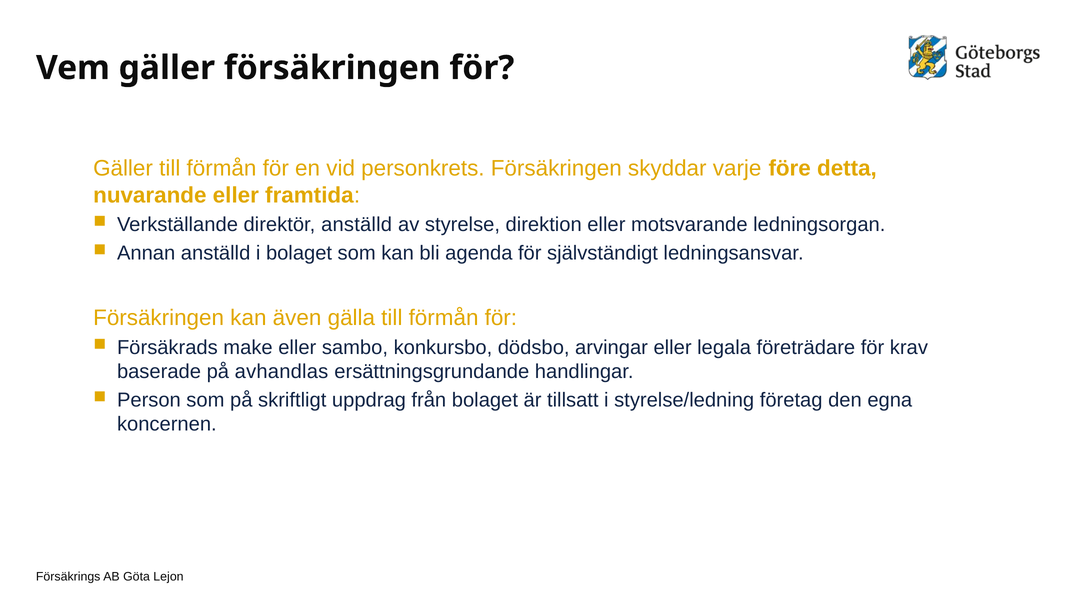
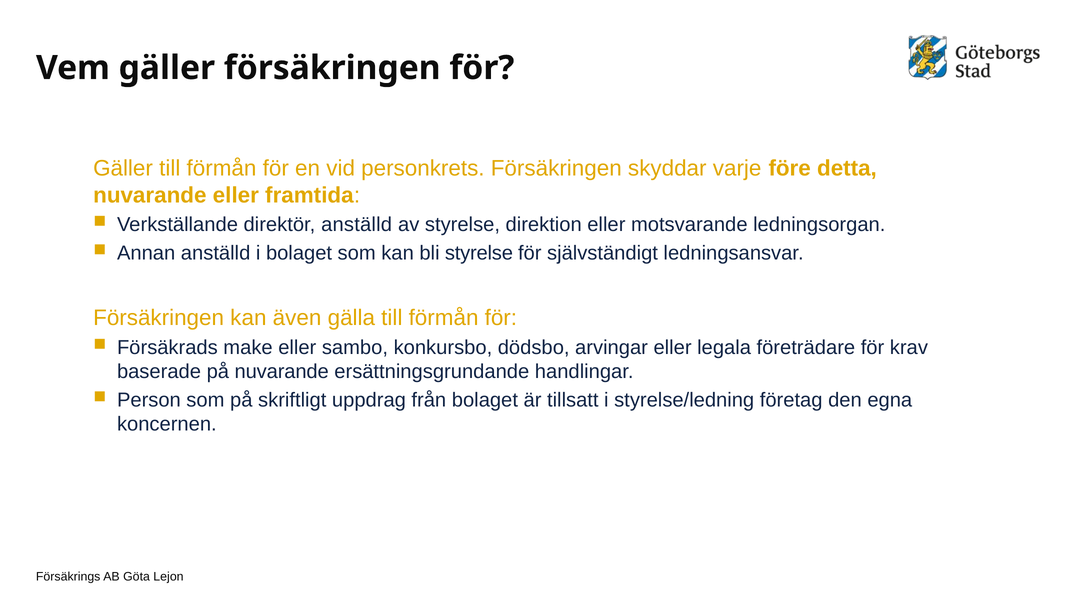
bli agenda: agenda -> styrelse (479, 253)
på avhandlas: avhandlas -> nuvarande (282, 372)
